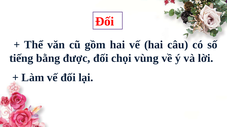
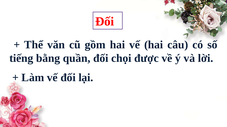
được: được -> quần (77, 59)
vùng: vùng -> được (146, 59)
